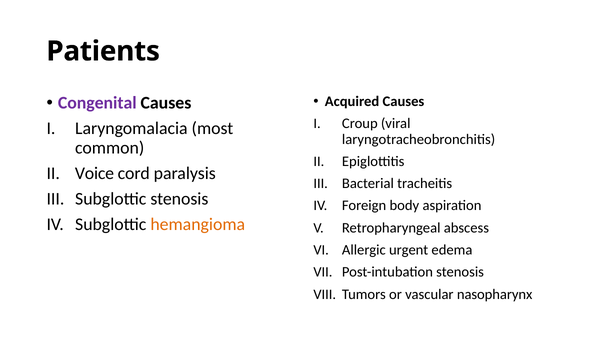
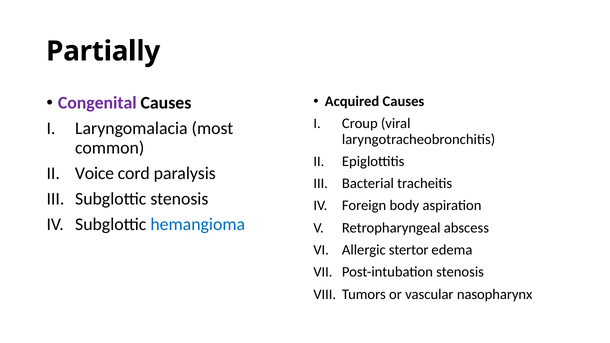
Patients: Patients -> Partially (103, 51)
hemangioma colour: orange -> blue (198, 224)
urgent: urgent -> stertor (409, 250)
